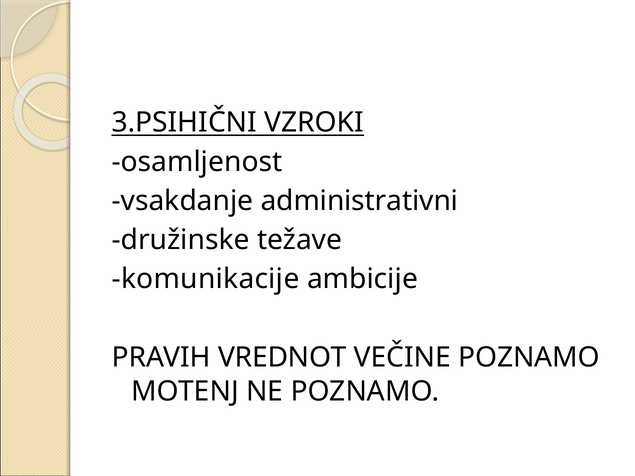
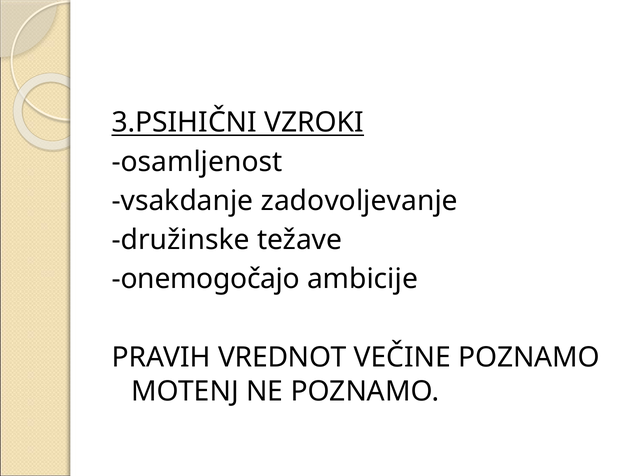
administrativni: administrativni -> zadovoljevanje (359, 201)
komunikacije: komunikacije -> onemogočajo (206, 279)
